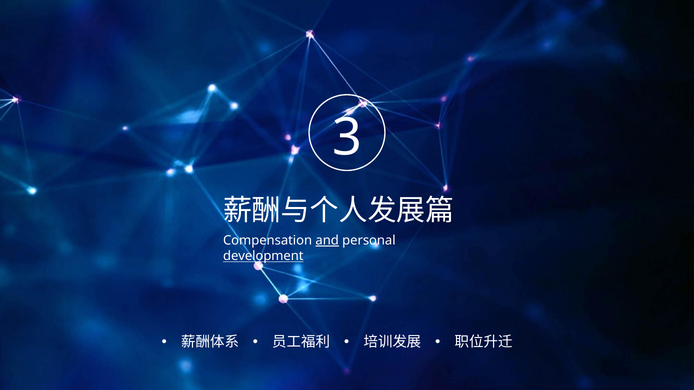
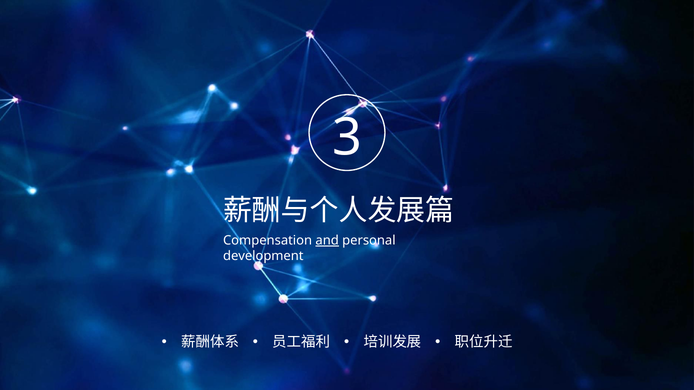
development underline: present -> none (263, 256)
